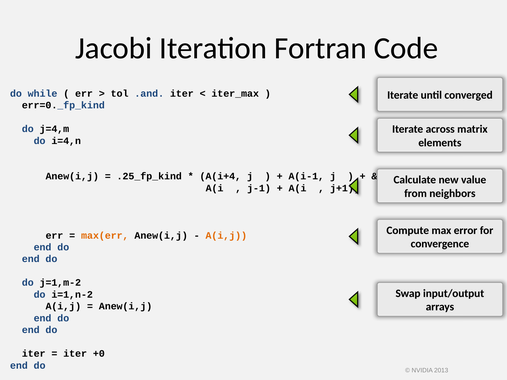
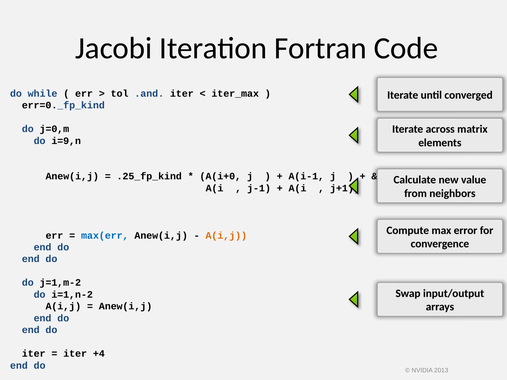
j=4,m: j=4,m -> j=0,m (54, 129)
i=4,n: i=4,n -> i=9,n (66, 141)
A(i+4: A(i+4 -> A(i+0 (220, 176)
max(err colour: orange -> blue (105, 236)
+0: +0 -> +4 (99, 354)
